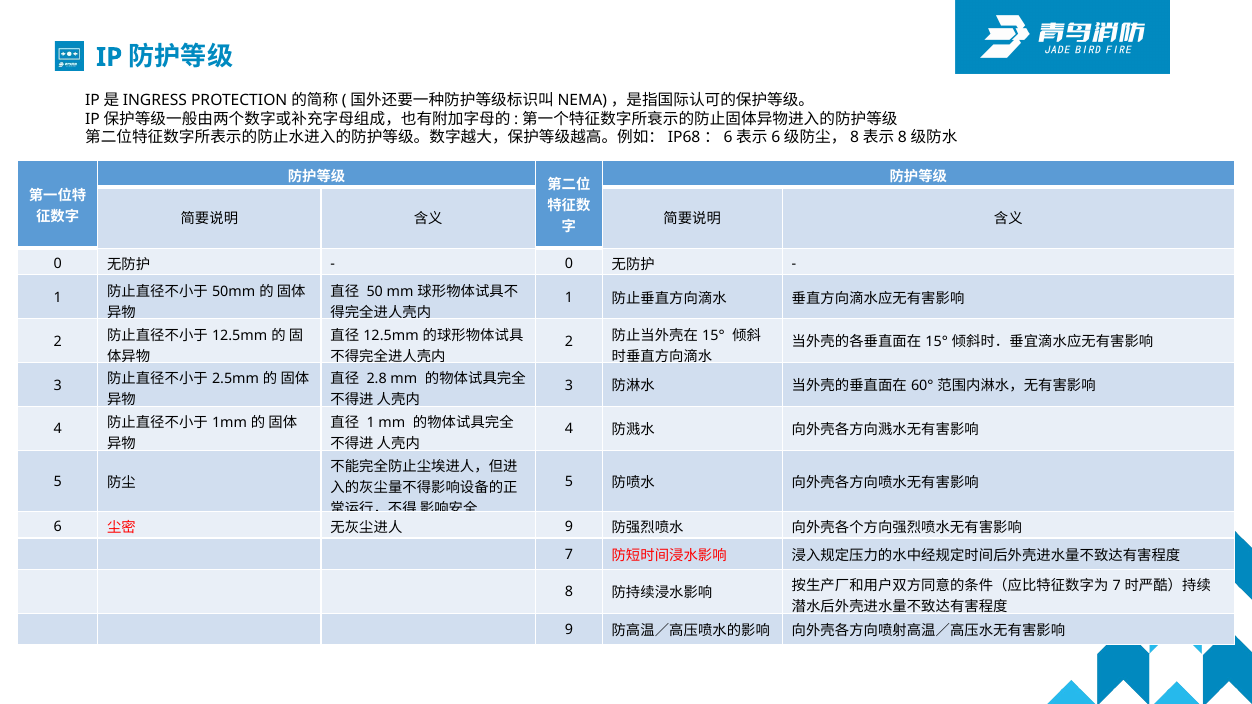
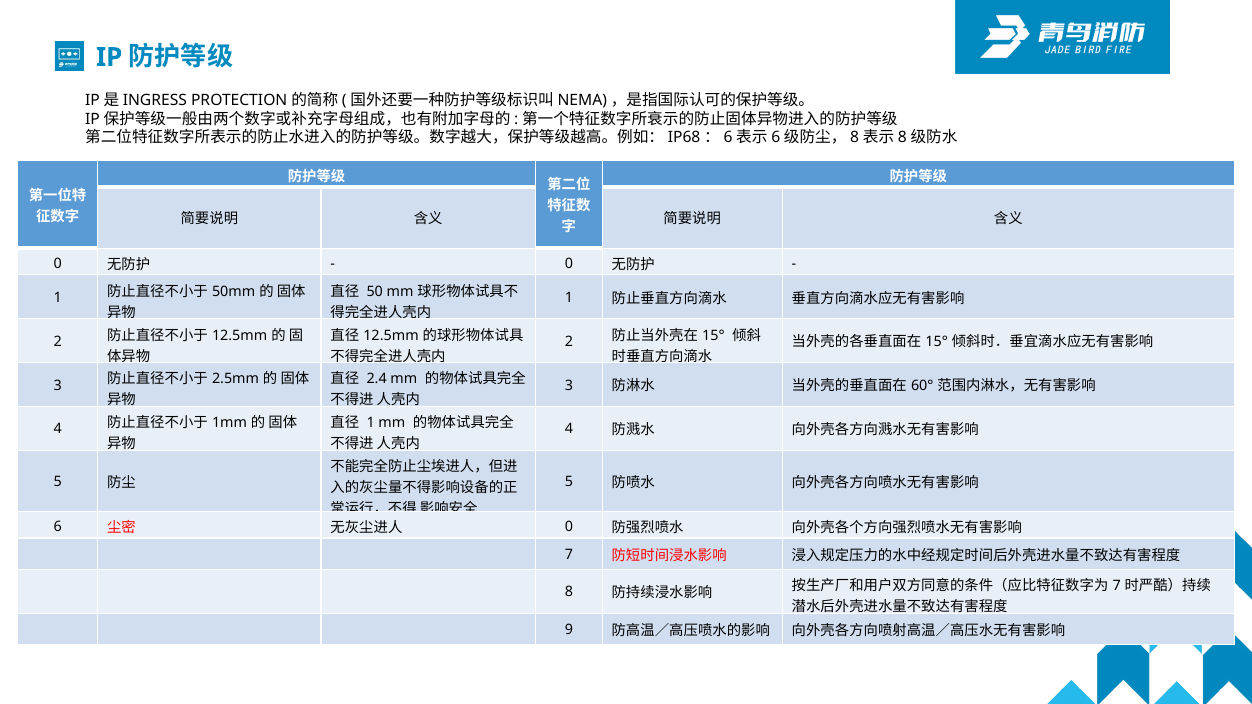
2.8: 2.8 -> 2.4 (377, 379)
9: 9 -> 0 (569, 527)
